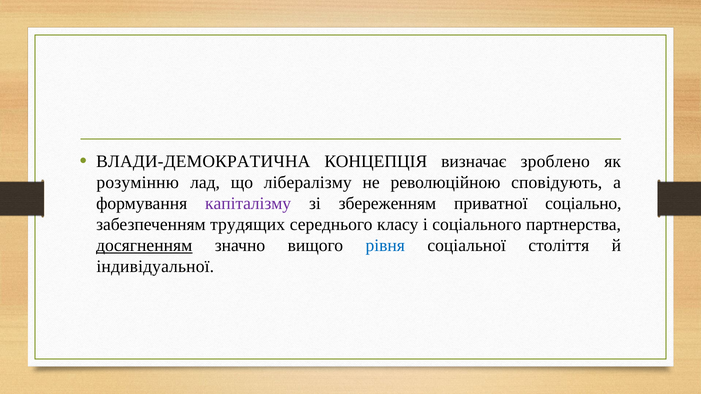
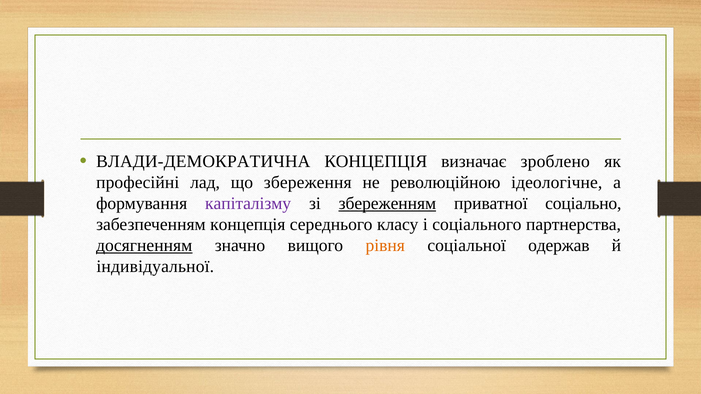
розумінню: розумінню -> професійні (138, 182)
лібералізму: лібералізму -> збереження (308, 182)
сповідують: сповідують -> ідеологічне (557, 182)
збереженням underline: none -> present (387, 203)
забезпеченням трудящих: трудящих -> концепція (248, 224)
рівня colour: blue -> orange (385, 246)
століття: століття -> одержав (559, 246)
